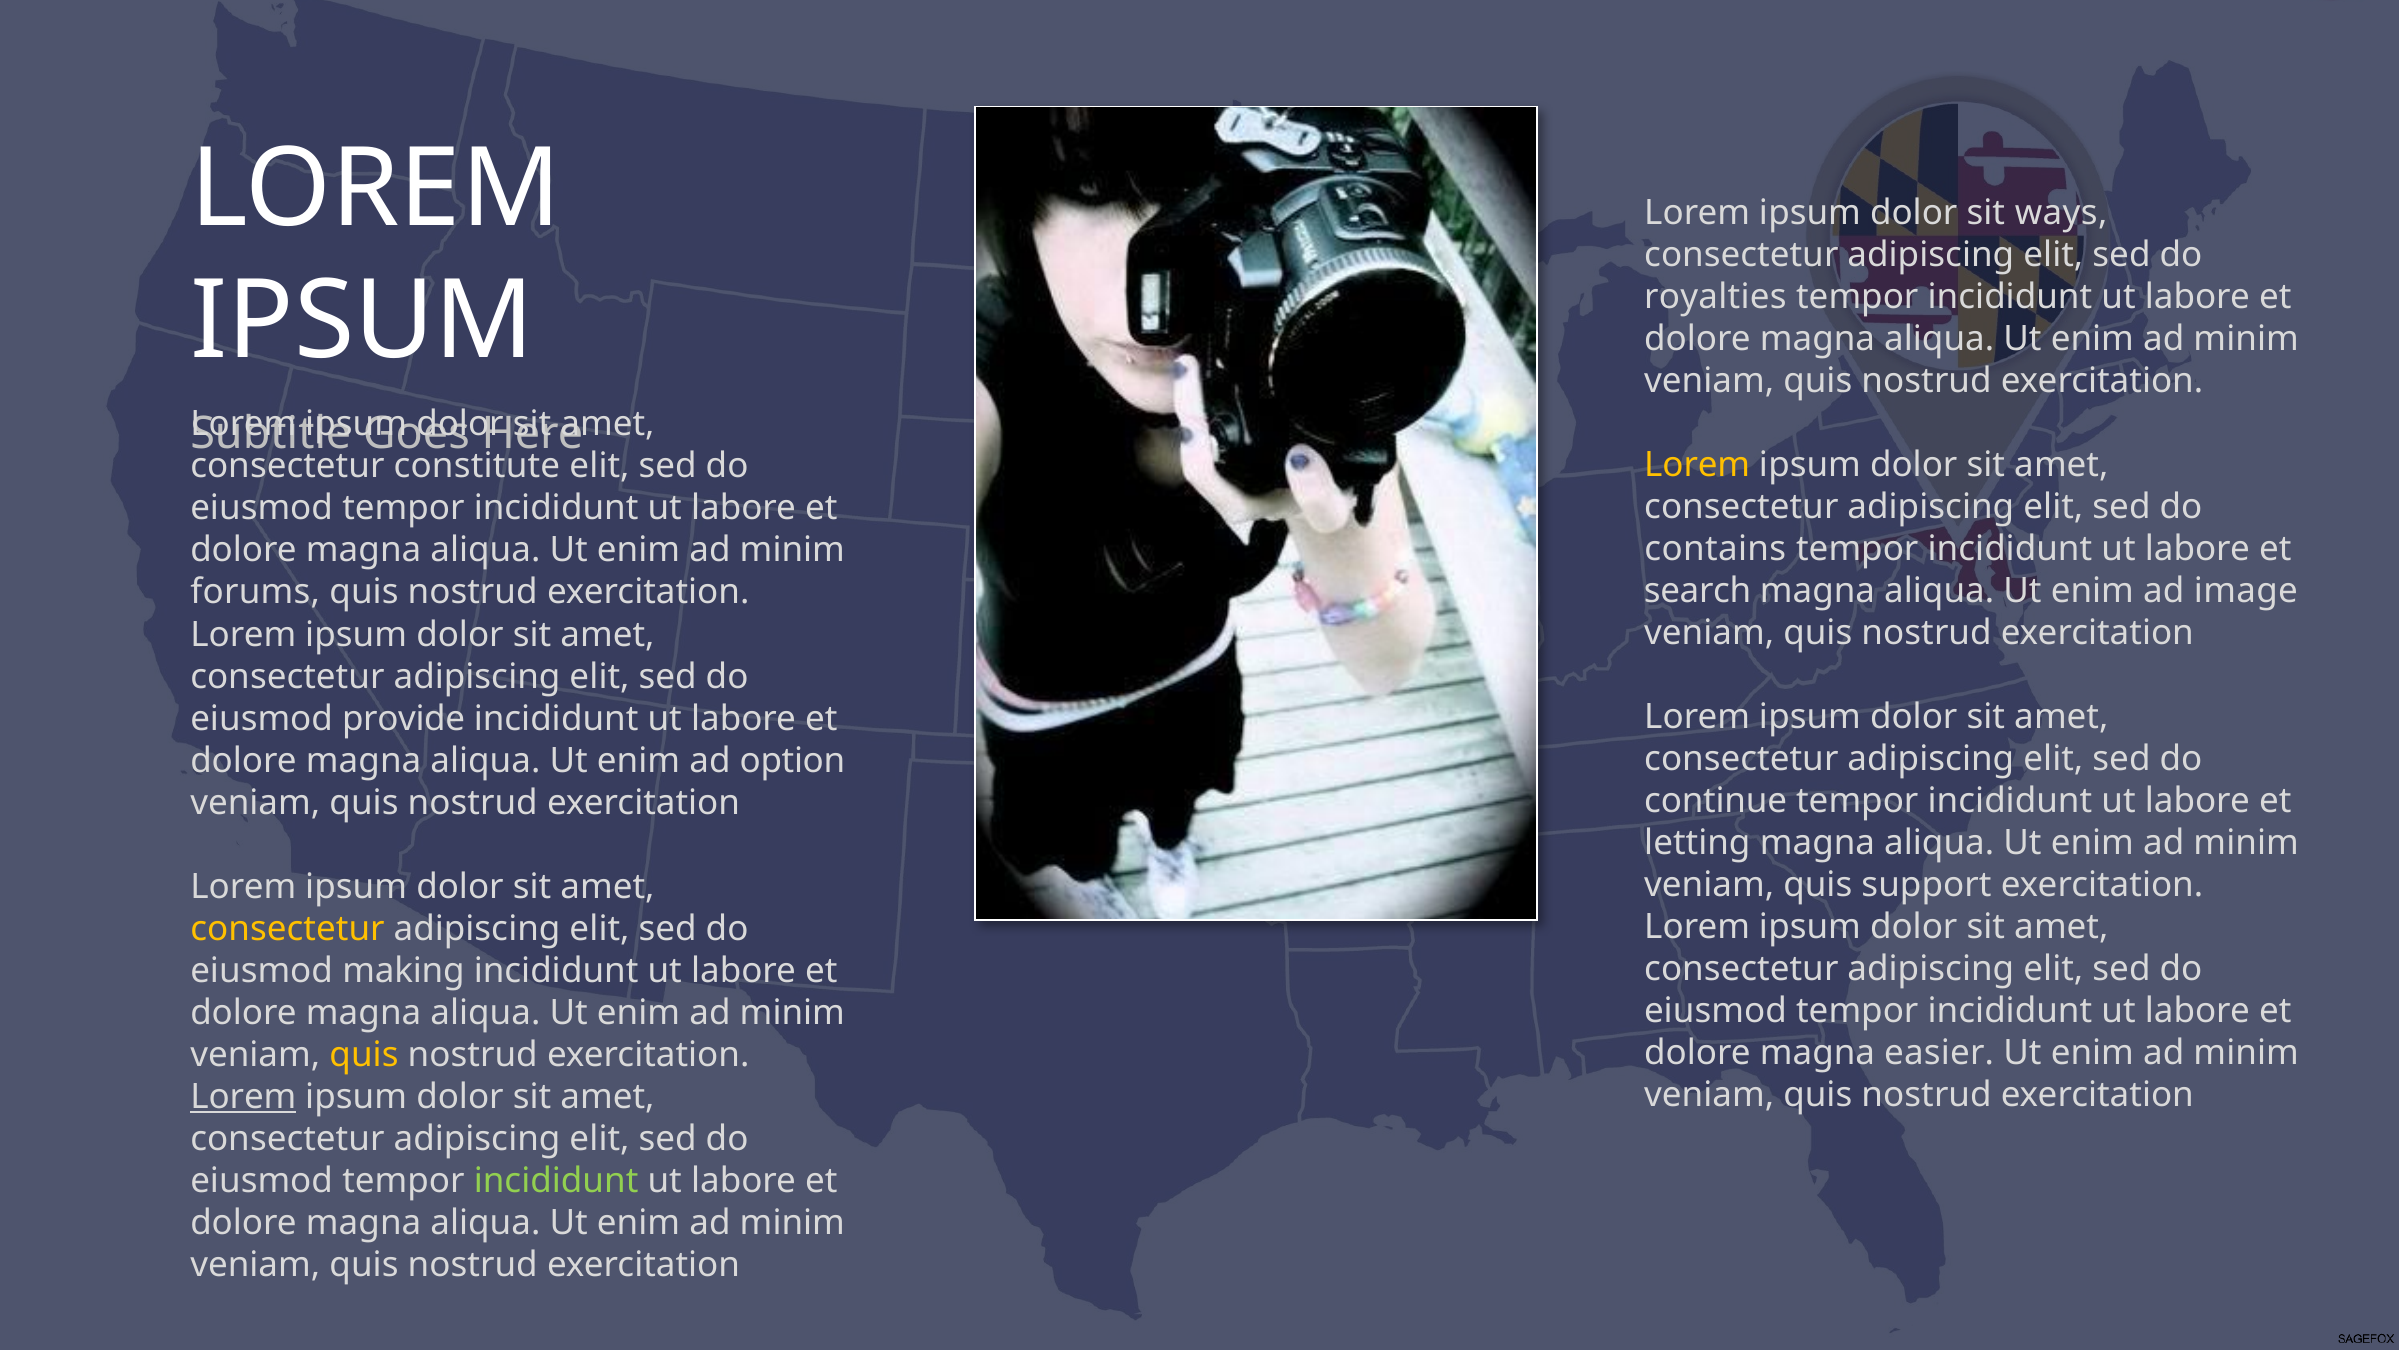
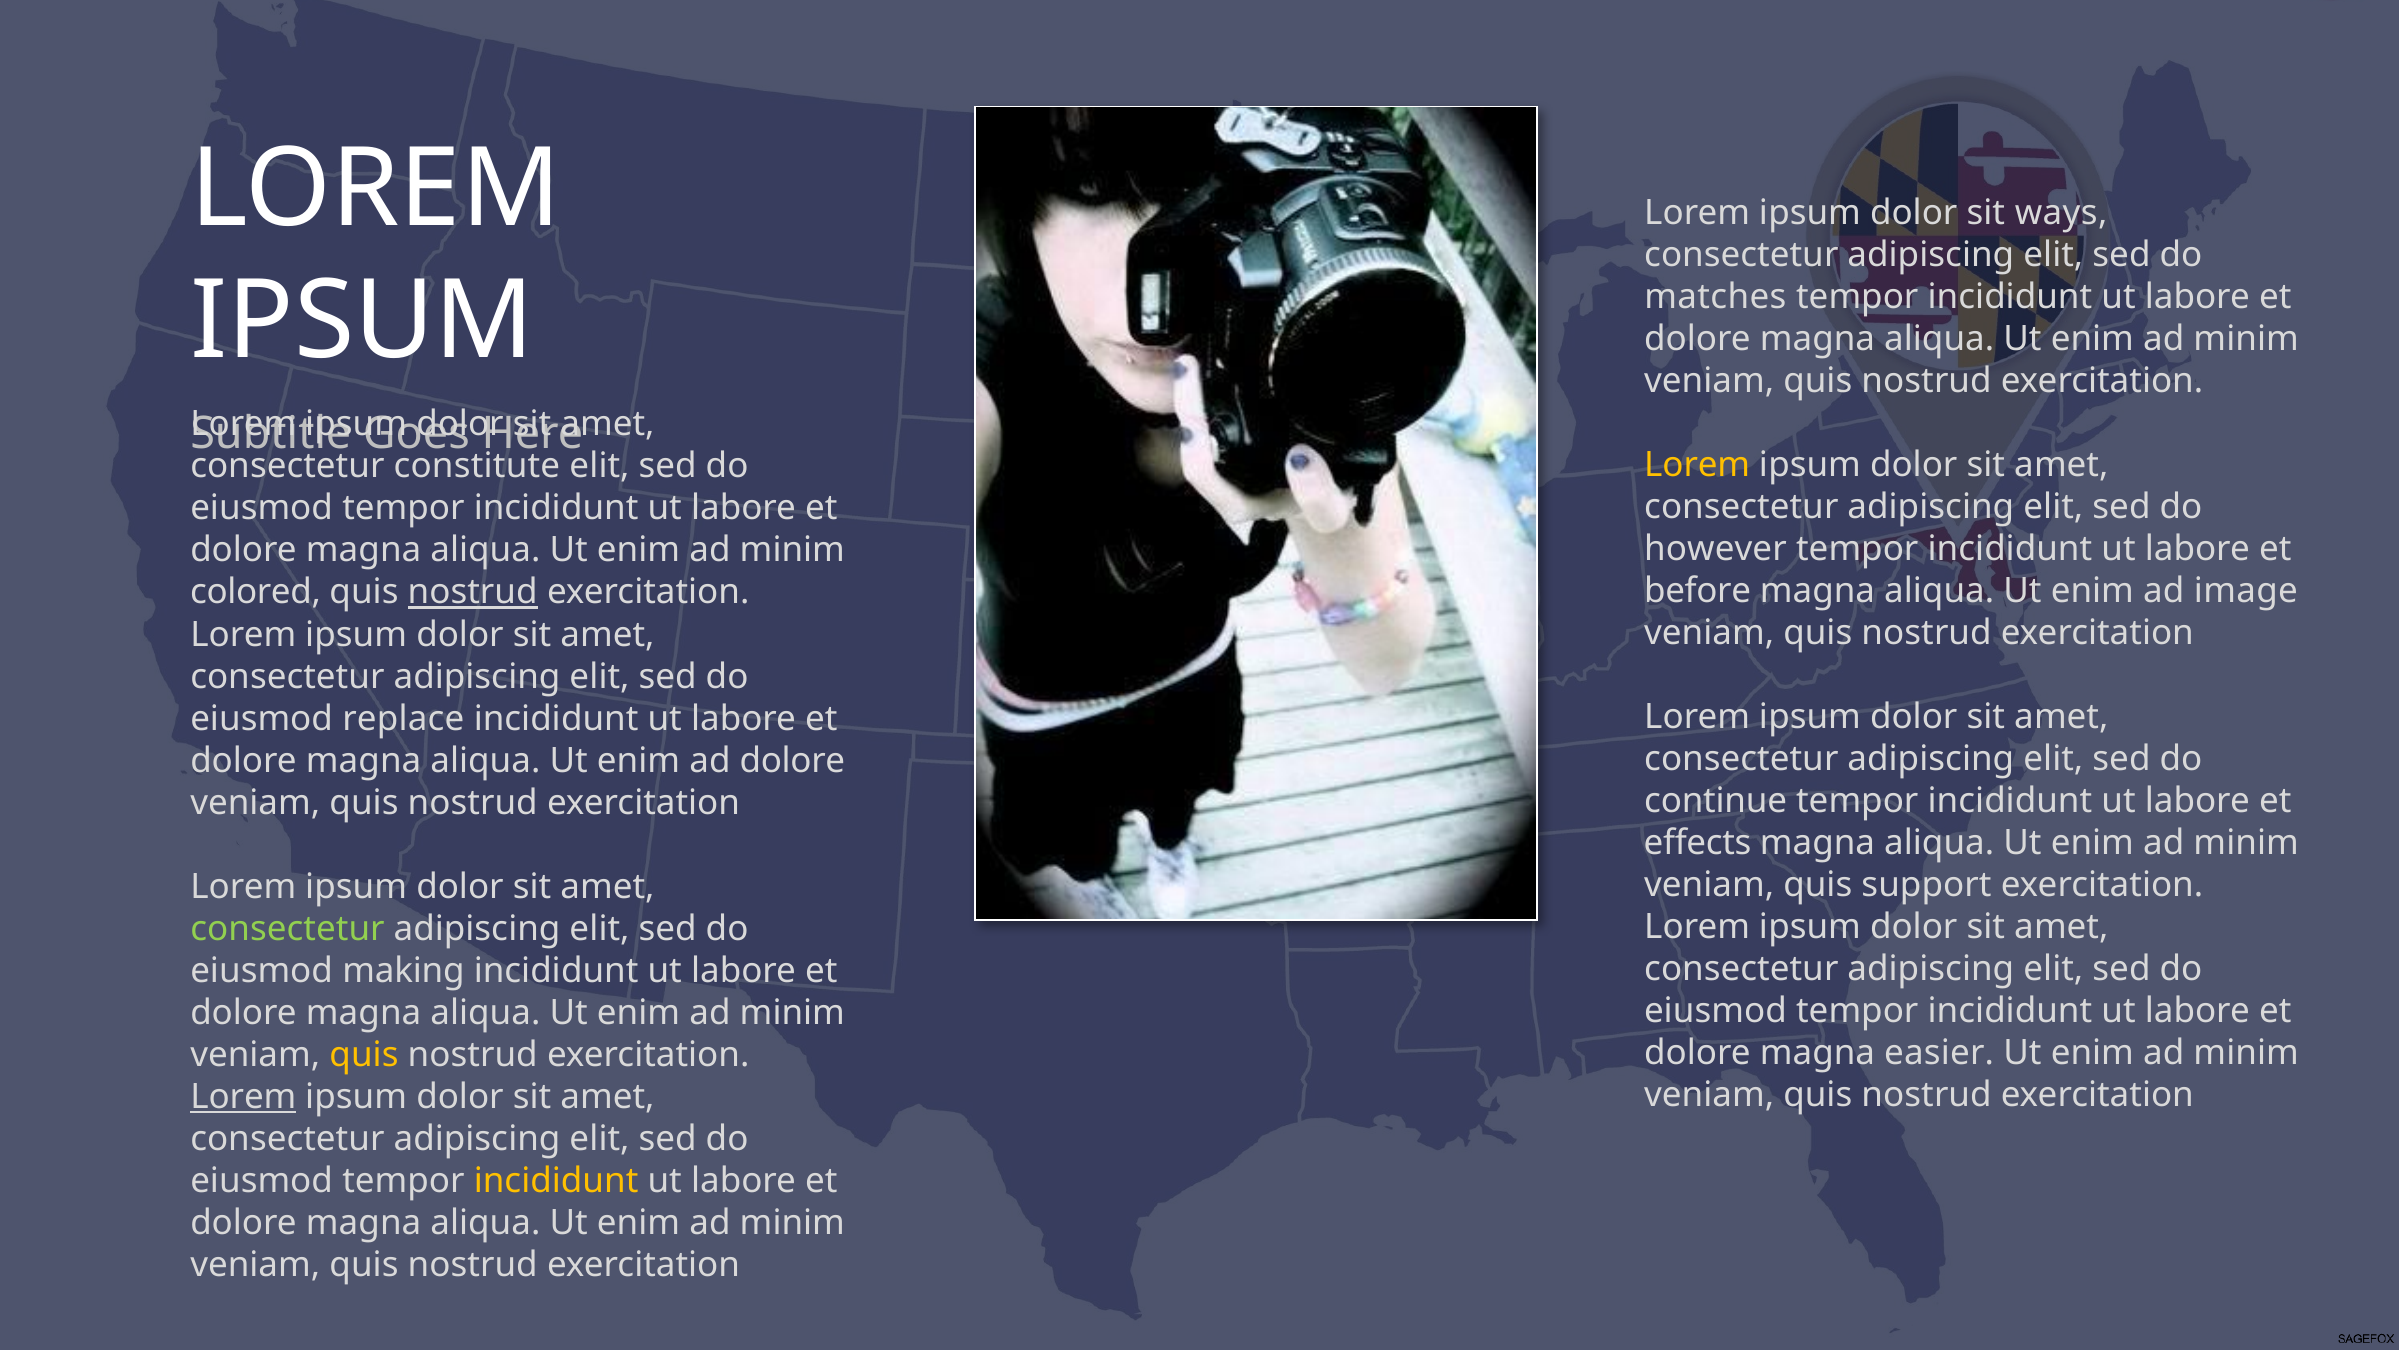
royalties: royalties -> matches (1715, 296)
contains: contains -> however (1715, 548)
search: search -> before (1698, 590)
forums: forums -> colored (256, 592)
nostrud underline: none -> present (473, 592)
provide: provide -> replace (403, 718)
ad option: option -> dolore (792, 760)
letting: letting -> effects (1698, 842)
consectetur colour: yellow -> light green (288, 928)
incididunt colour: light green -> yellow (556, 1180)
